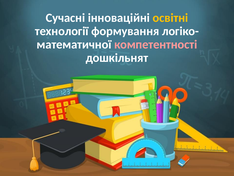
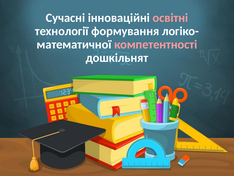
освітні colour: yellow -> pink (170, 18)
